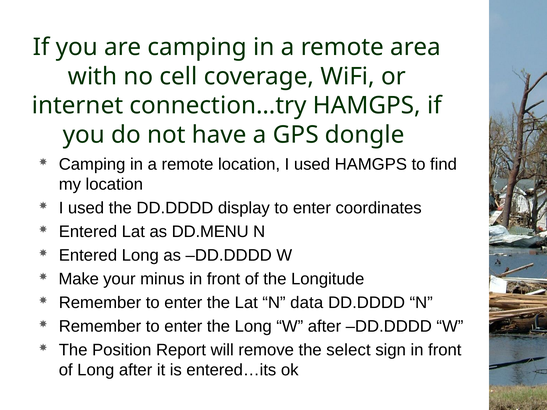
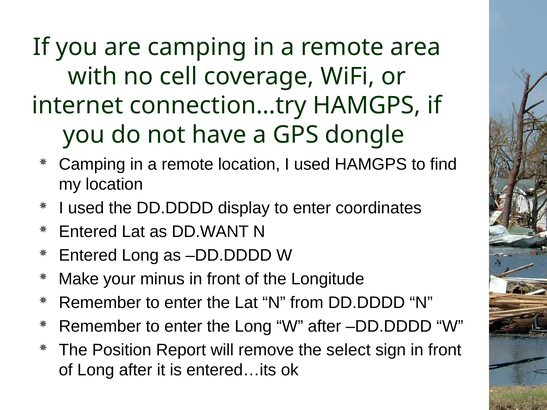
DD.MENU: DD.MENU -> DD.WANT (210, 232)
data: data -> from (307, 303)
